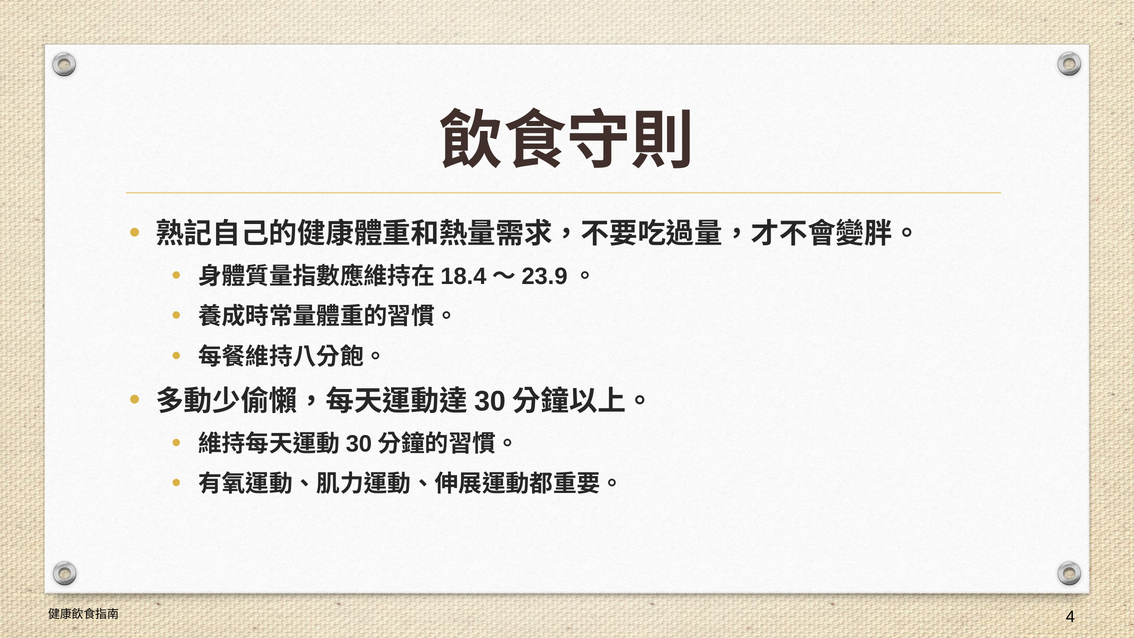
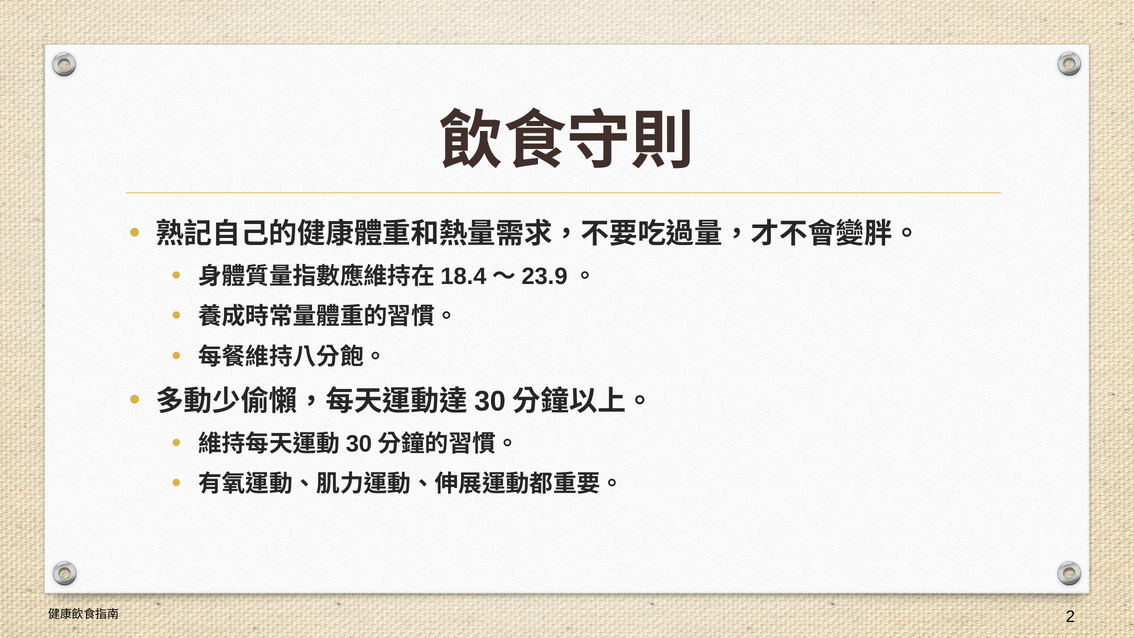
4: 4 -> 2 (1070, 617)
